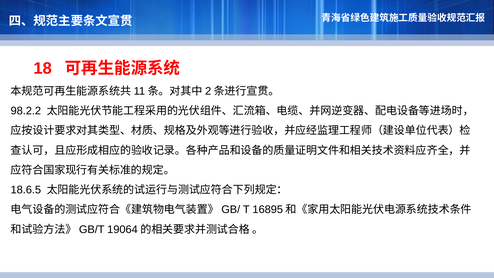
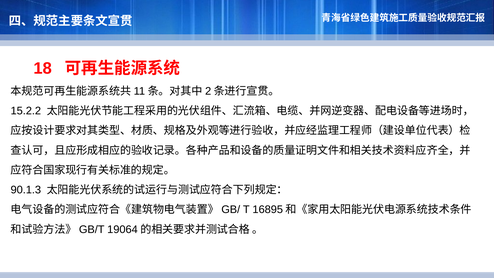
98.2.2: 98.2.2 -> 15.2.2 (26, 111)
18.6.5: 18.6.5 -> 90.1.3 (26, 190)
